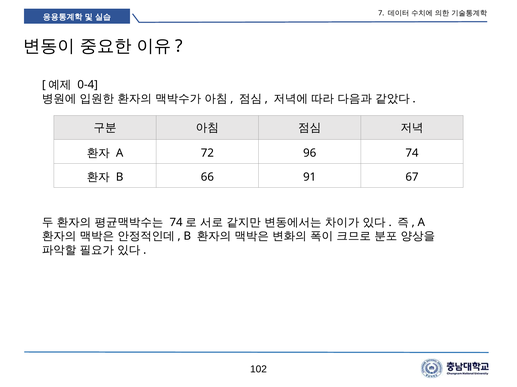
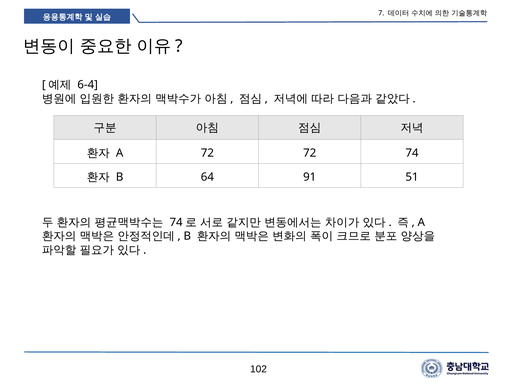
0-4: 0-4 -> 6-4 (88, 85)
72 96: 96 -> 72 (310, 153)
66: 66 -> 64 (207, 177)
67: 67 -> 51 (412, 177)
